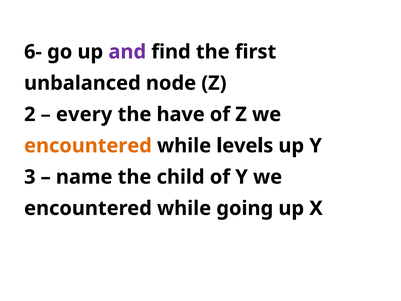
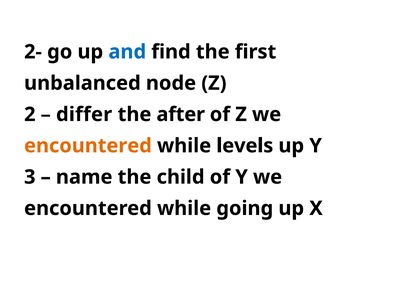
6-: 6- -> 2- (33, 52)
and colour: purple -> blue (127, 52)
every: every -> differ (84, 114)
have: have -> after (181, 114)
